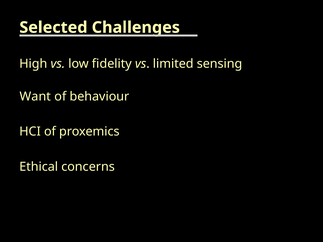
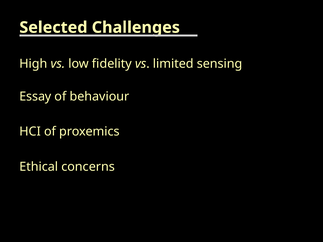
Want: Want -> Essay (35, 97)
